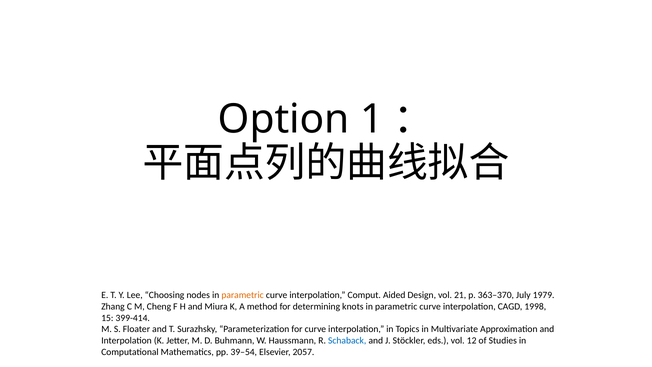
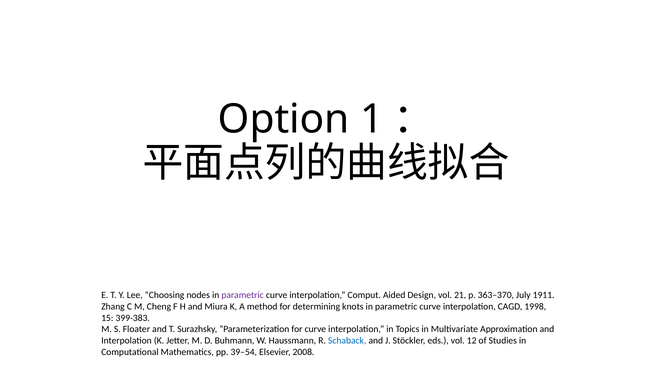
parametric colour: orange -> purple (243, 295)
1979: 1979 -> 1911 (544, 295)
399-414: 399-414 -> 399-383 (133, 318)
2057: 2057 -> 2008 (304, 352)
